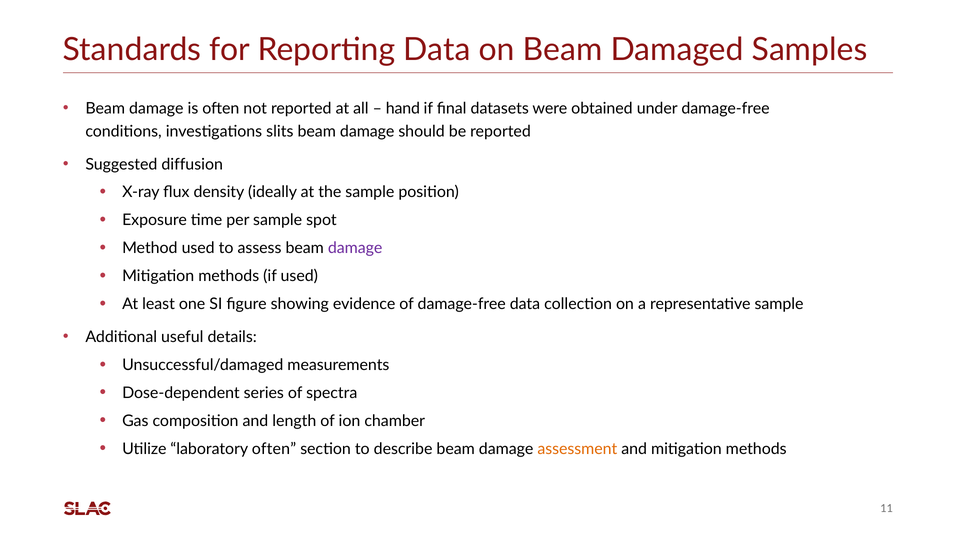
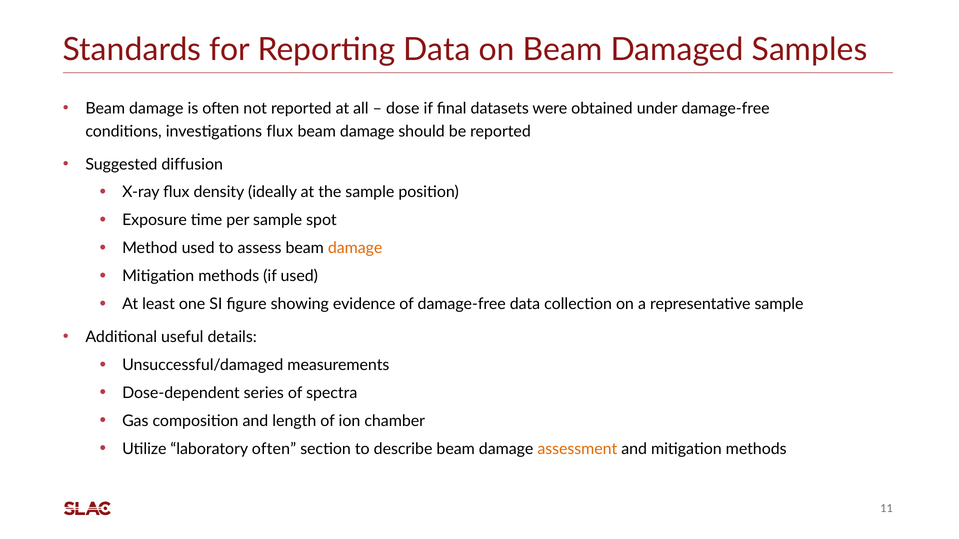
hand: hand -> dose (403, 108)
investigations slits: slits -> flux (280, 131)
damage colour: purple -> orange (355, 248)
